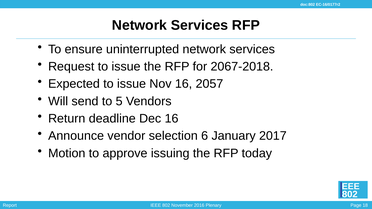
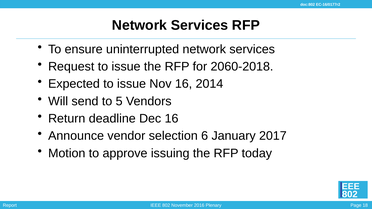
2067-2018: 2067-2018 -> 2060-2018 (242, 67)
2057: 2057 -> 2014 (209, 84)
